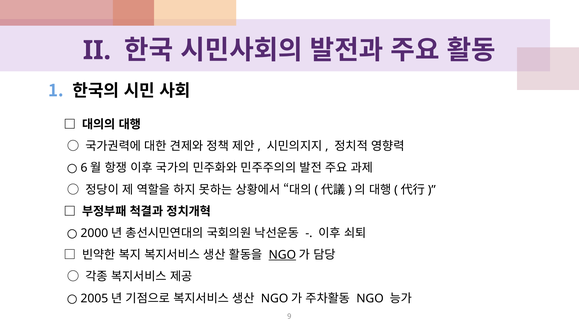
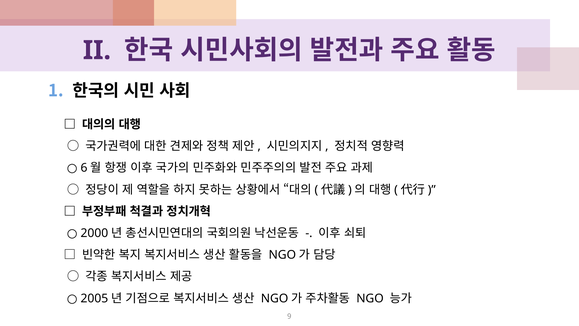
NGO underline: present -> none (282, 255)
